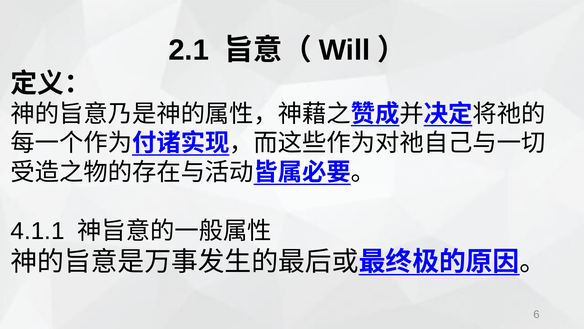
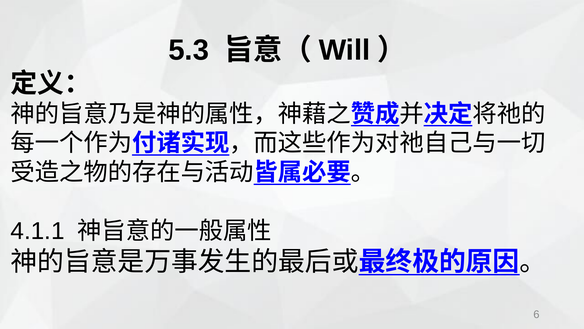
2.1: 2.1 -> 5.3 (189, 50)
